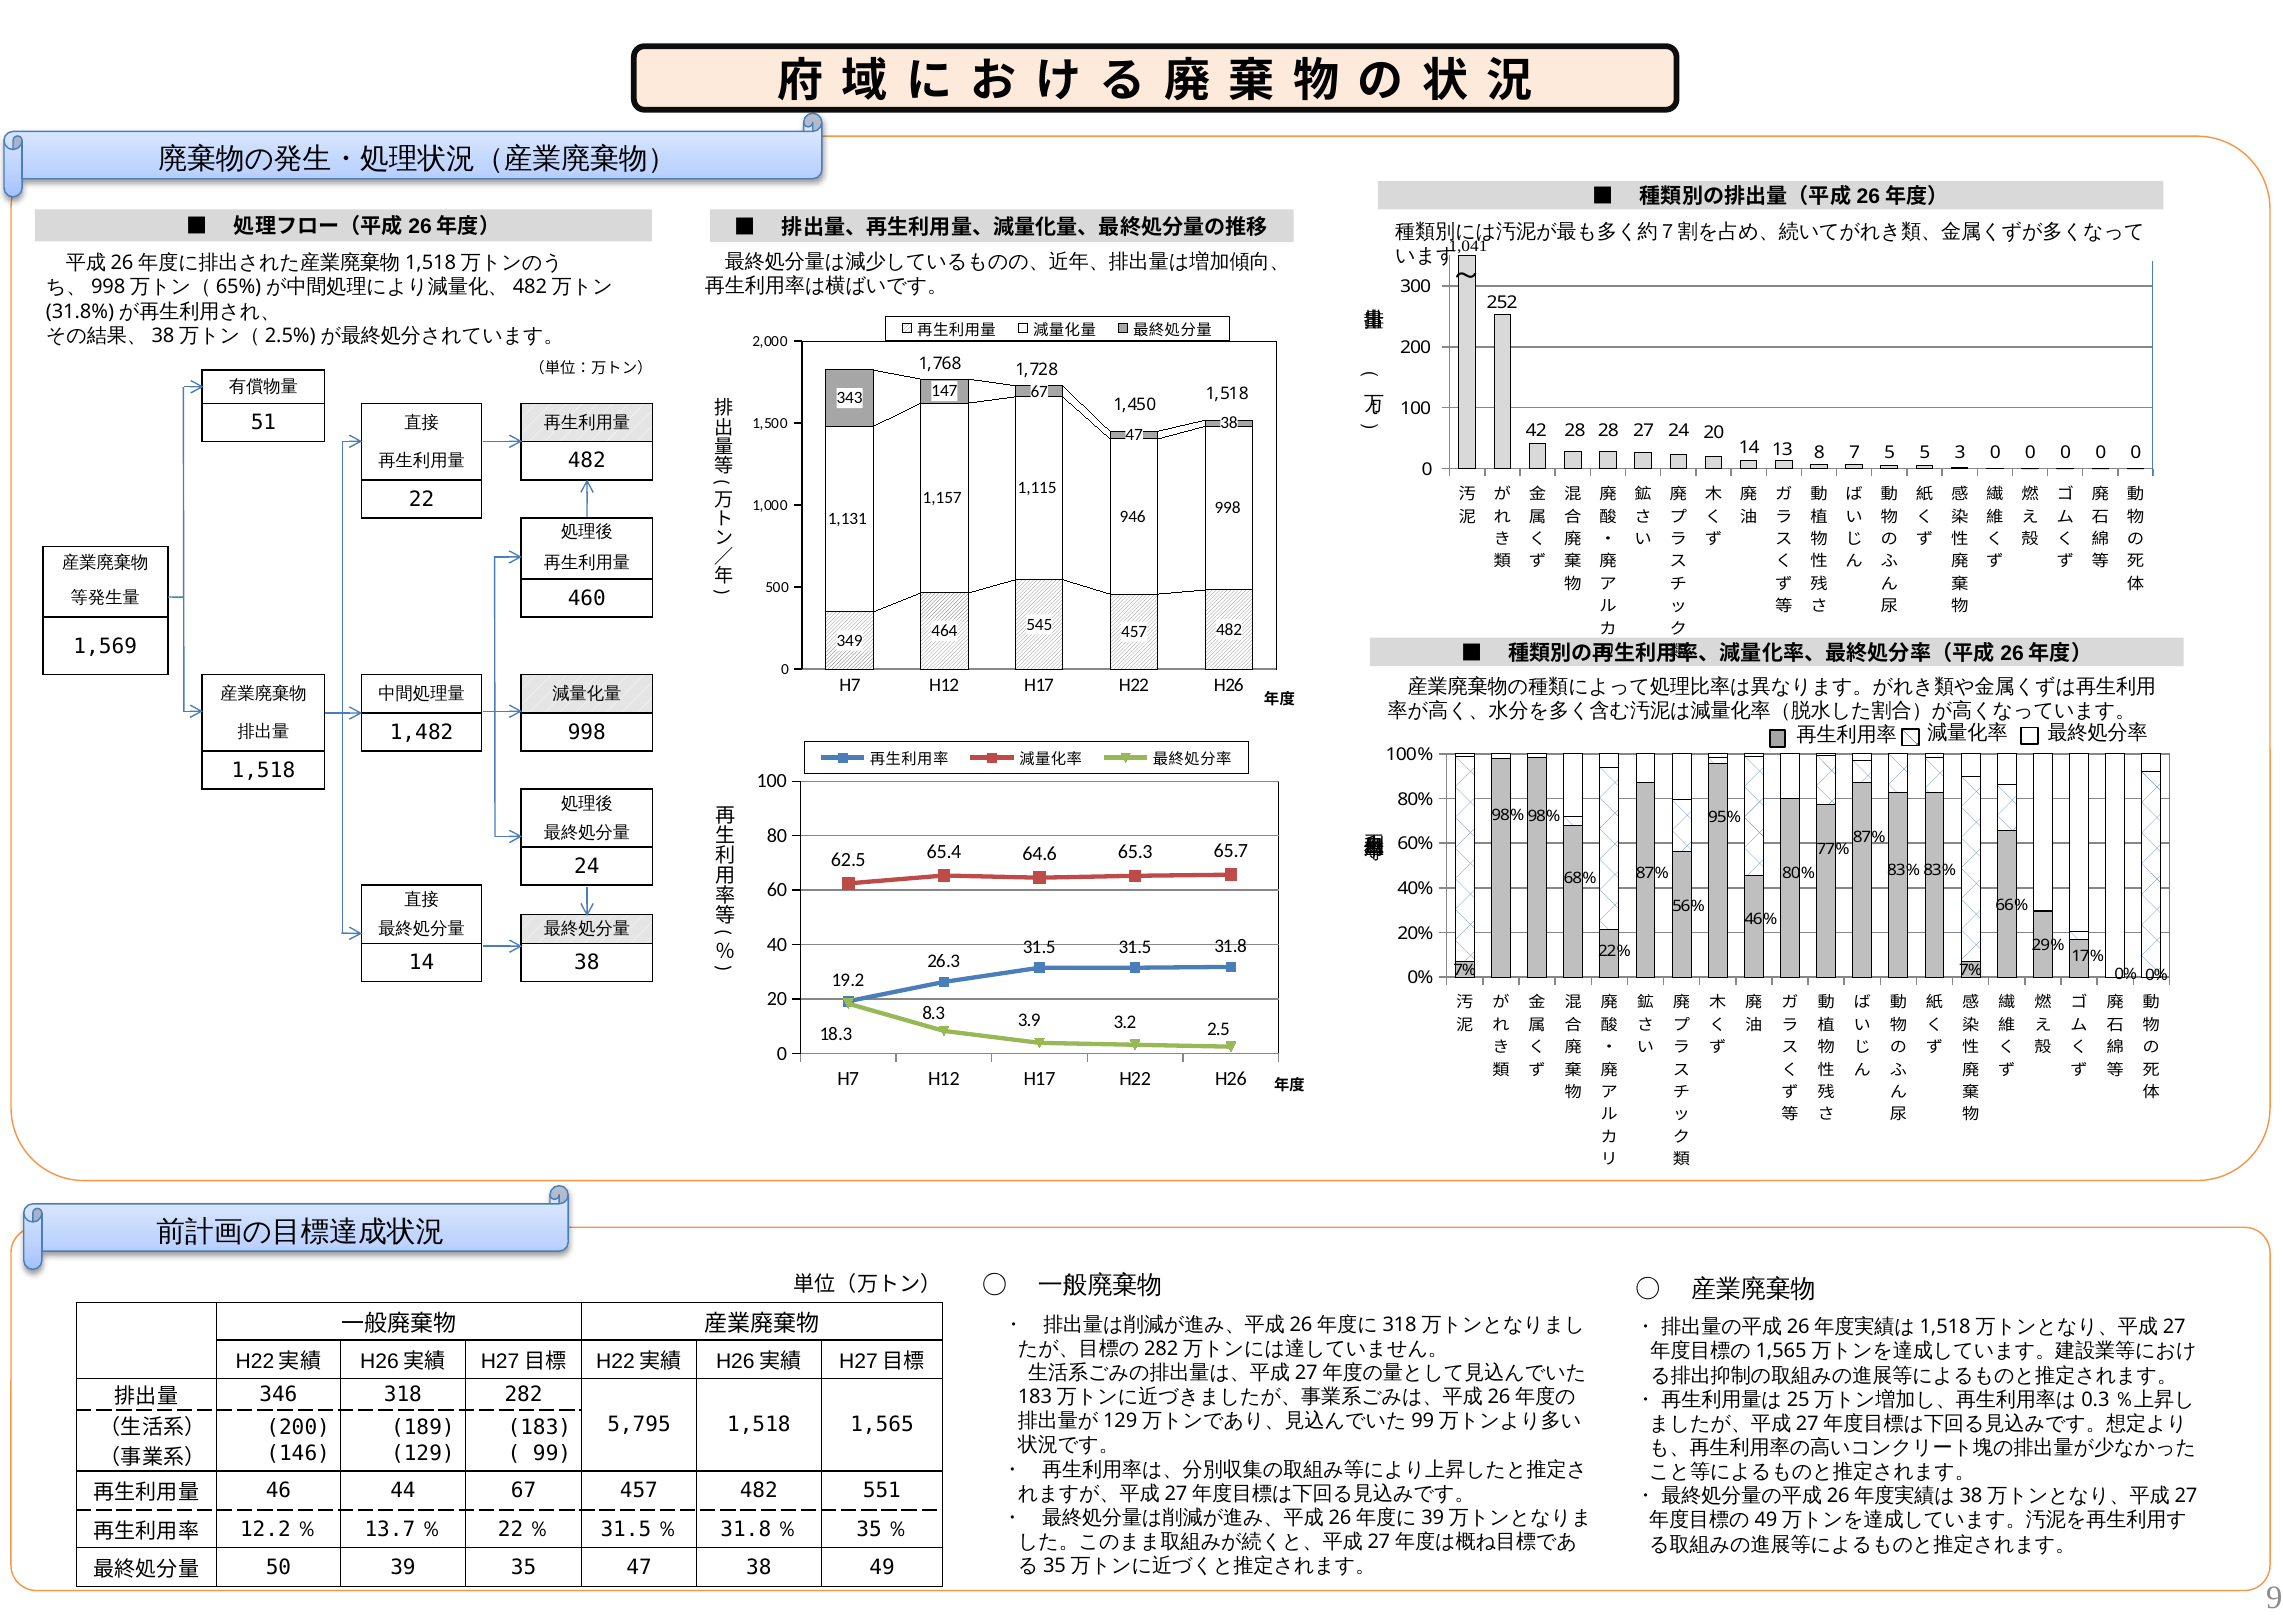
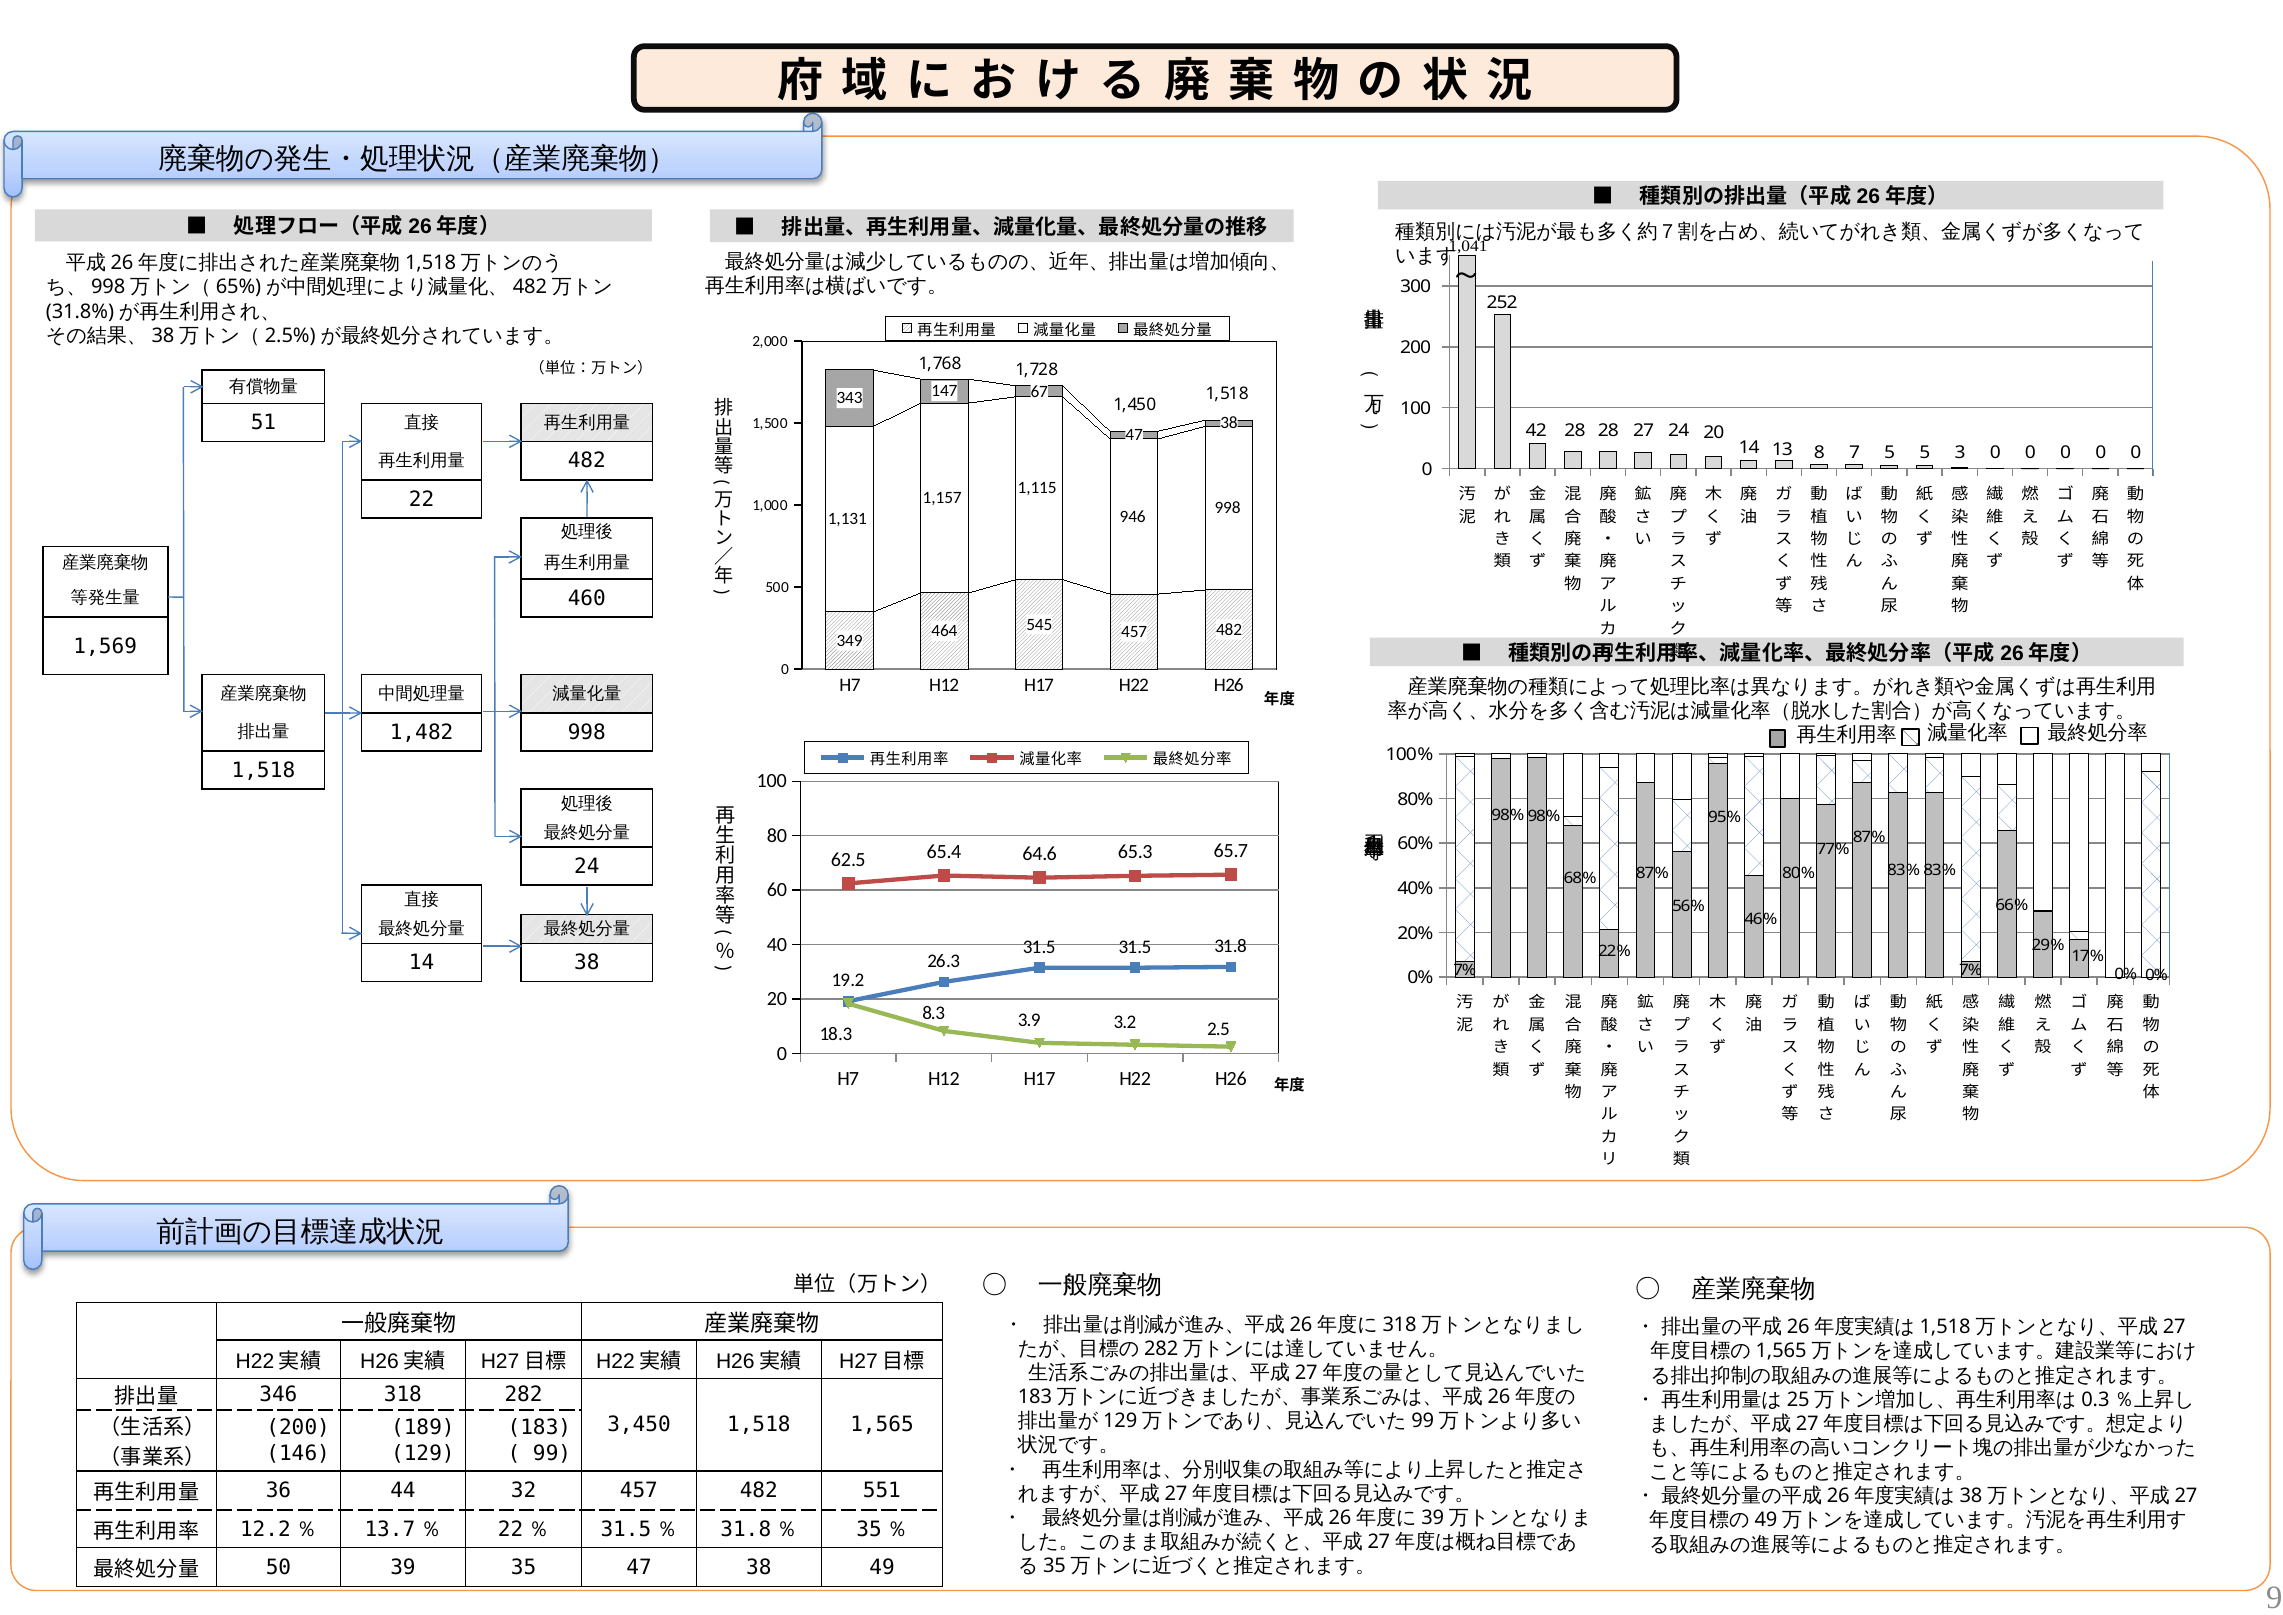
5,795: 5,795 -> 3,450 (639, 1424)
46: 46 -> 36 (279, 1490)
44 67: 67 -> 32 (524, 1490)
